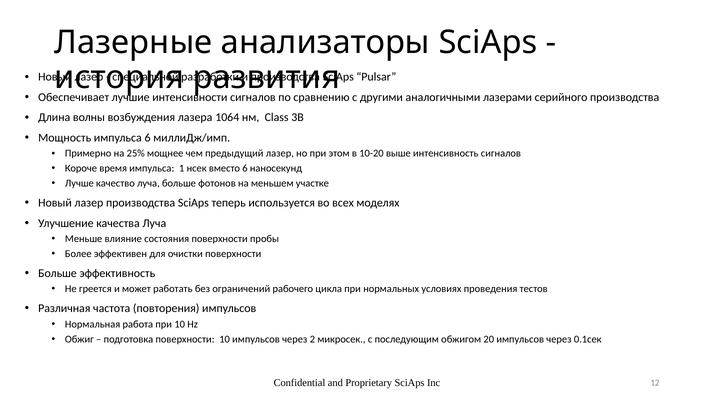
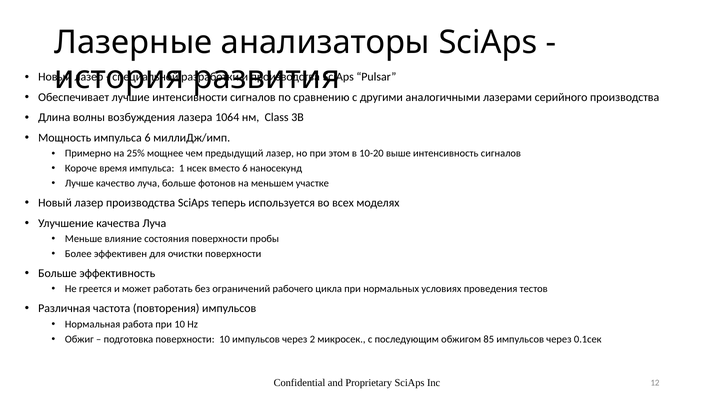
20: 20 -> 85 (489, 340)
